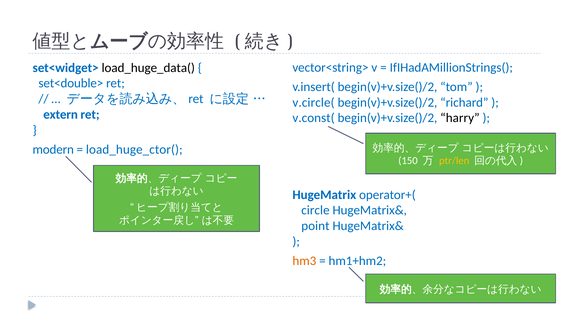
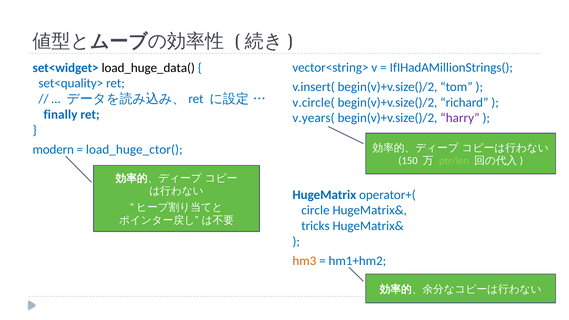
set<double>: set<double> -> set<quality> (71, 83)
extern: extern -> finally (60, 115)
v.const(: v.const( -> v.years( (314, 118)
harry colour: black -> purple (460, 118)
ptr/len colour: yellow -> light green (454, 161)
point: point -> tricks (315, 226)
